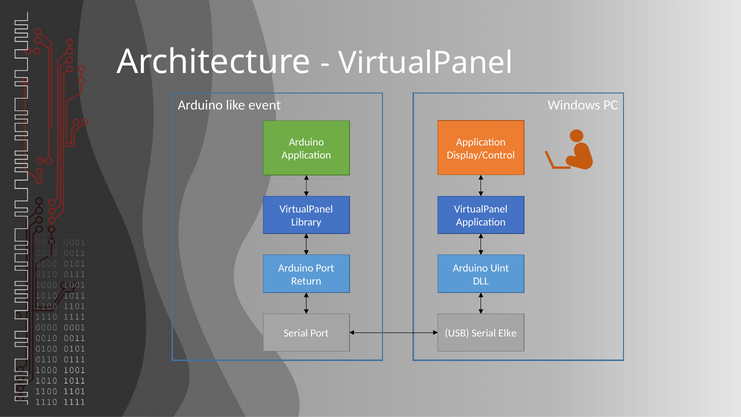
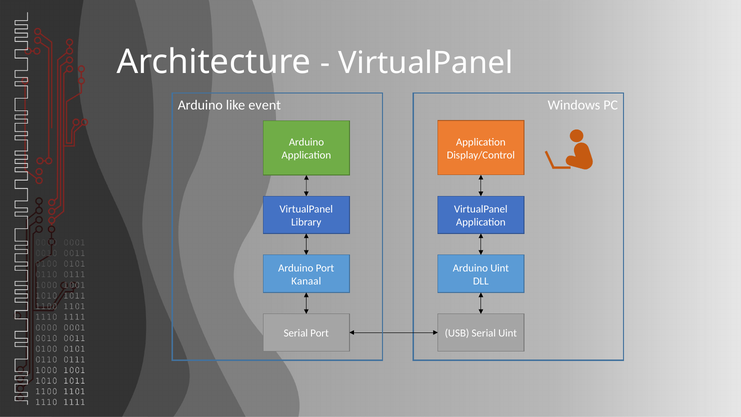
Return: Return -> Kanaal (306, 281)
Serial Elke: Elke -> Uint (508, 333)
